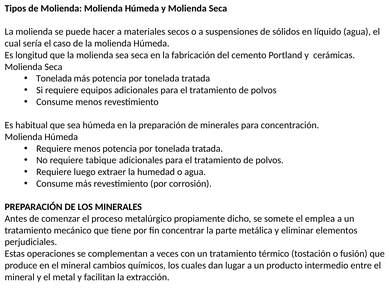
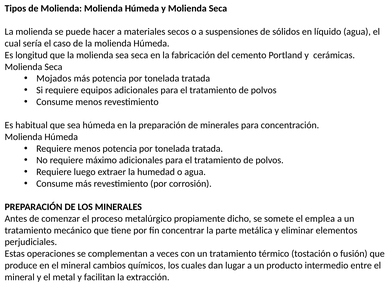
Tonelada: Tonelada -> Mojados (54, 78)
tabique: tabique -> máximo (101, 160)
